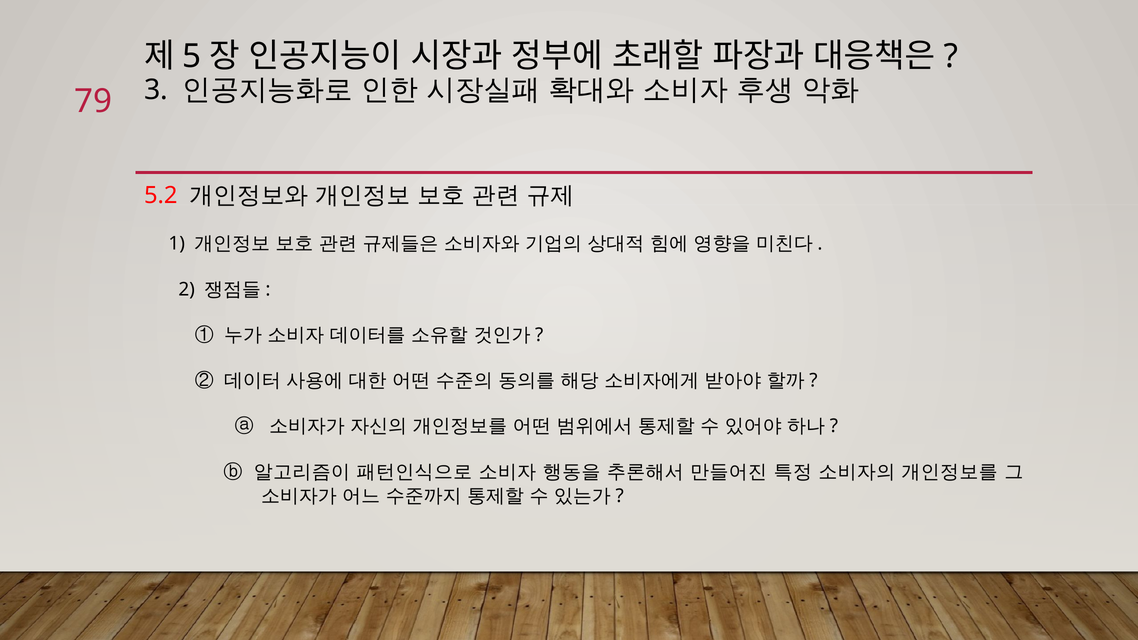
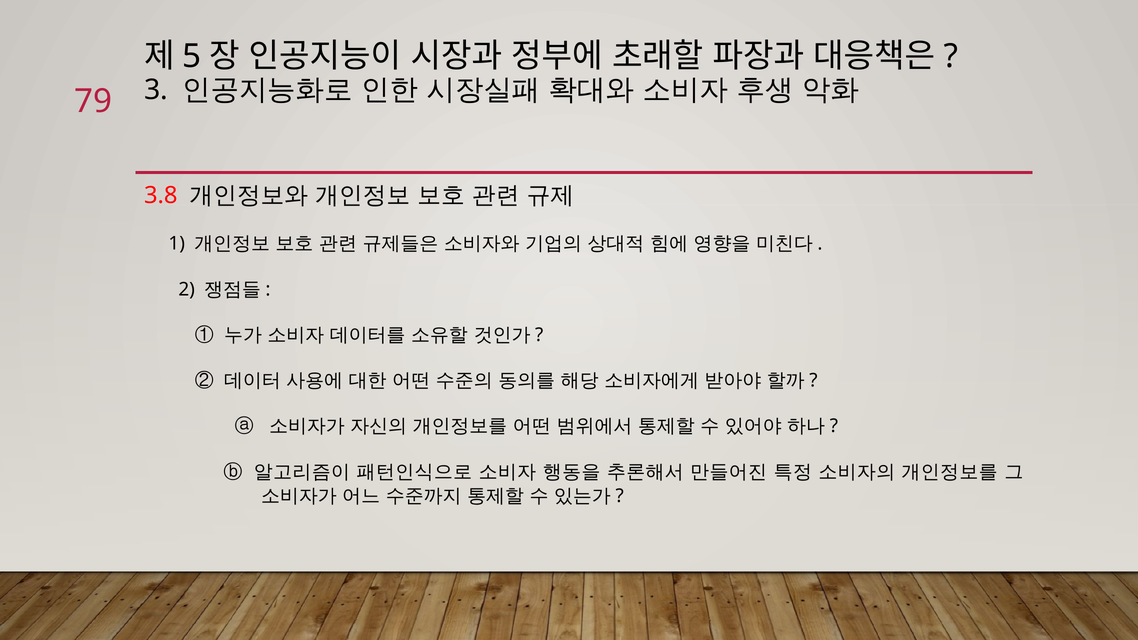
5.2: 5.2 -> 3.8 (161, 196)
